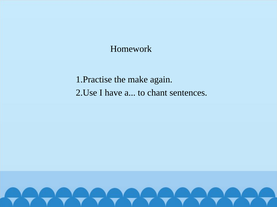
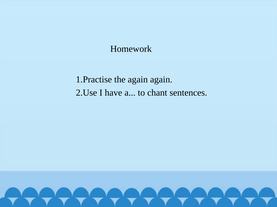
the make: make -> again (138, 80)
